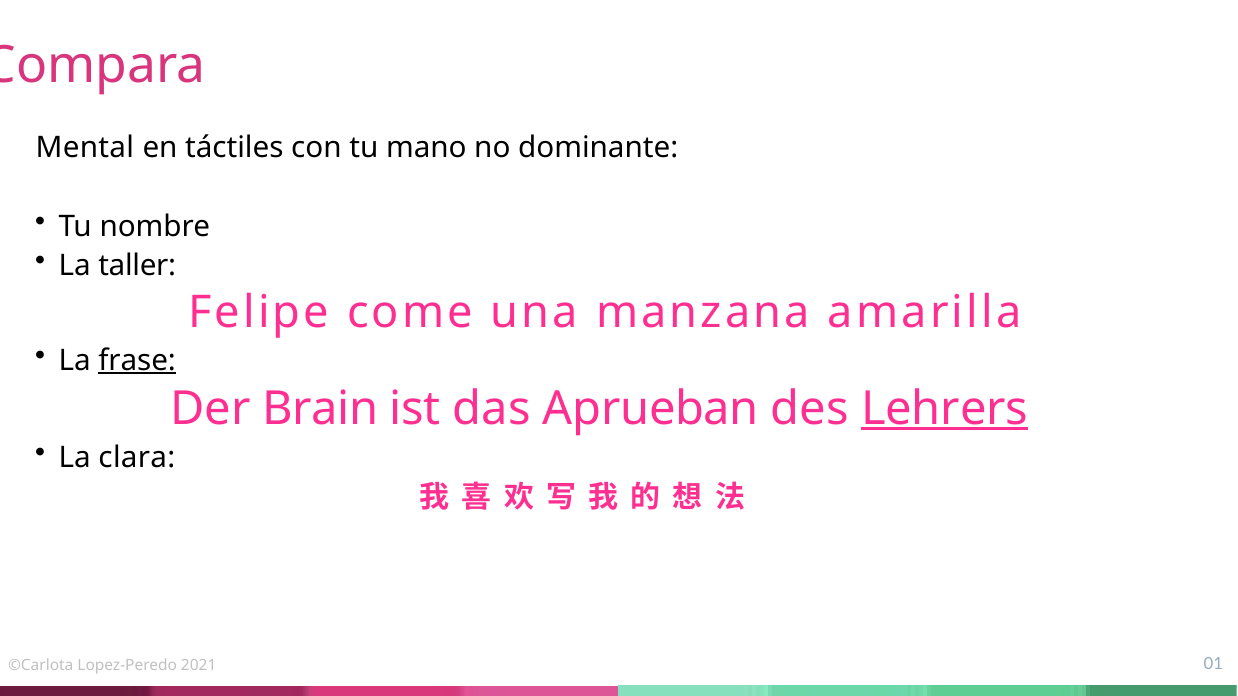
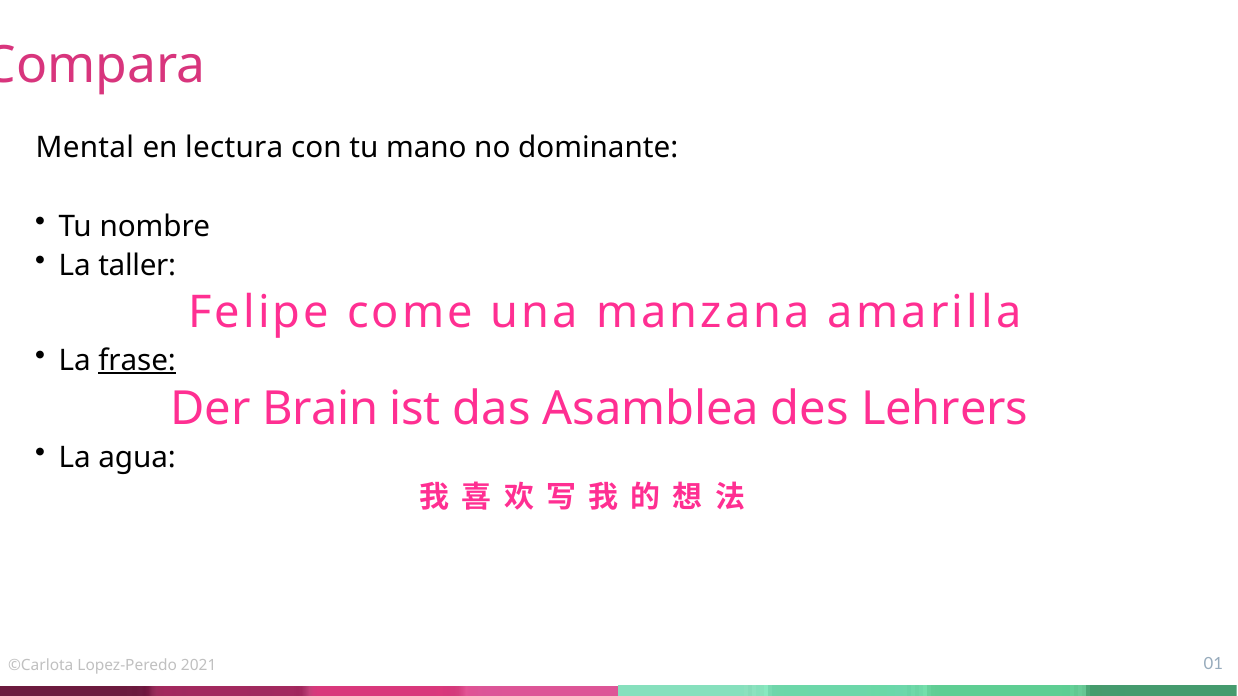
táctiles: táctiles -> lectura (234, 148)
Aprueban: Aprueban -> Asamblea (651, 409)
Lehrers underline: present -> none (945, 409)
clara: clara -> agua (137, 458)
